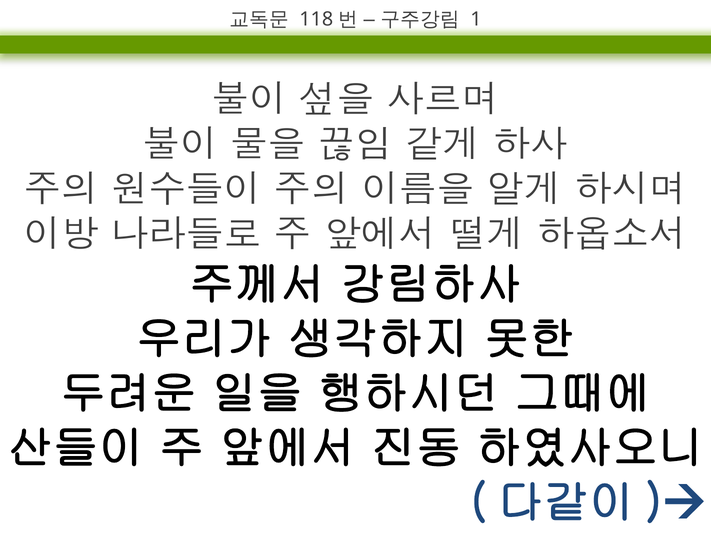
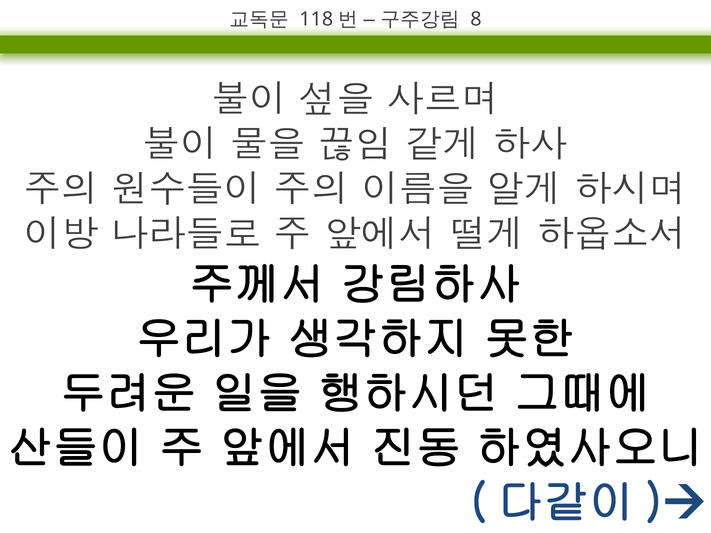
1: 1 -> 8 (476, 19)
